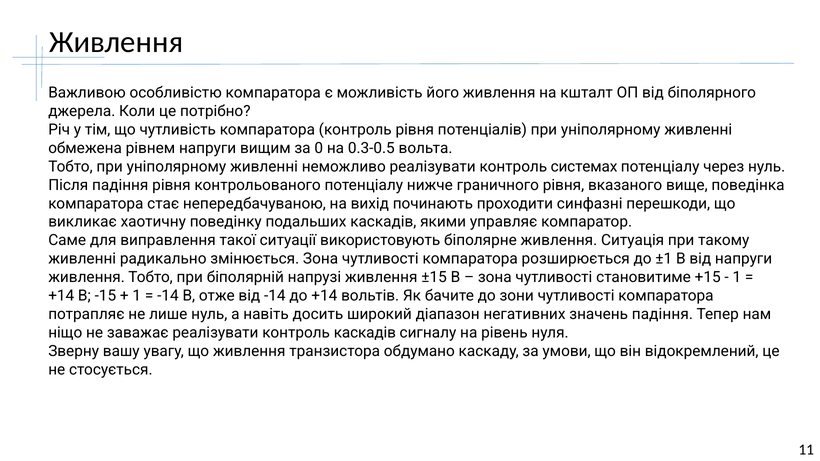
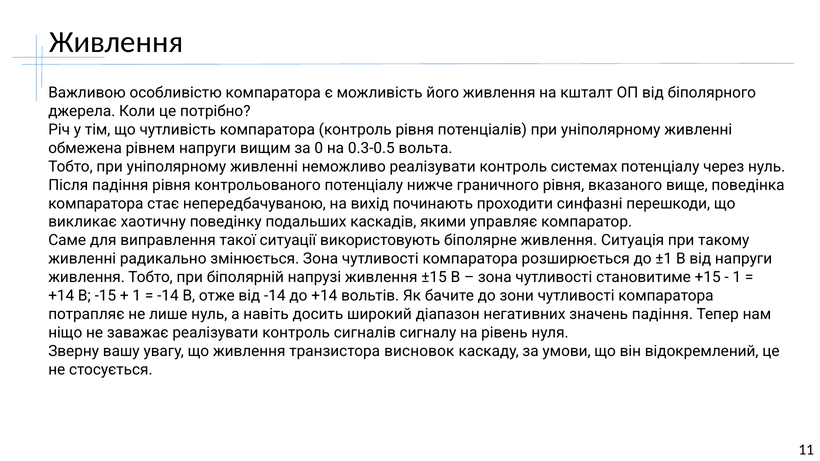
контроль каскадів: каскадів -> сигналів (365, 333)
обдумано: обдумано -> висновок (419, 351)
